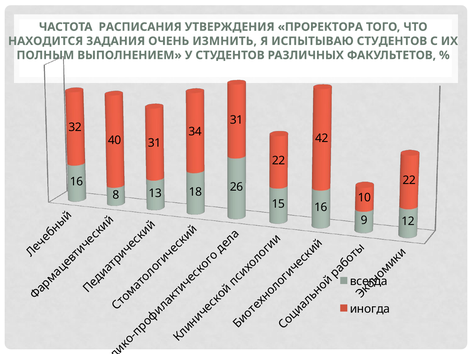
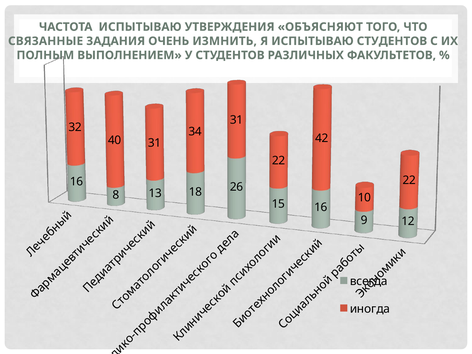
ЧАСТОТА РАСПИСАНИЯ: РАСПИСАНИЯ -> ИСПЫТЫВАЮ (140, 27)
ПРОРЕКТОРА: ПРОРЕКТОРА -> ОБЪЯСНЯЮТ (320, 27)
НАХОДИТСЯ: НАХОДИТСЯ -> СВЯЗАННЫЕ (46, 41)
